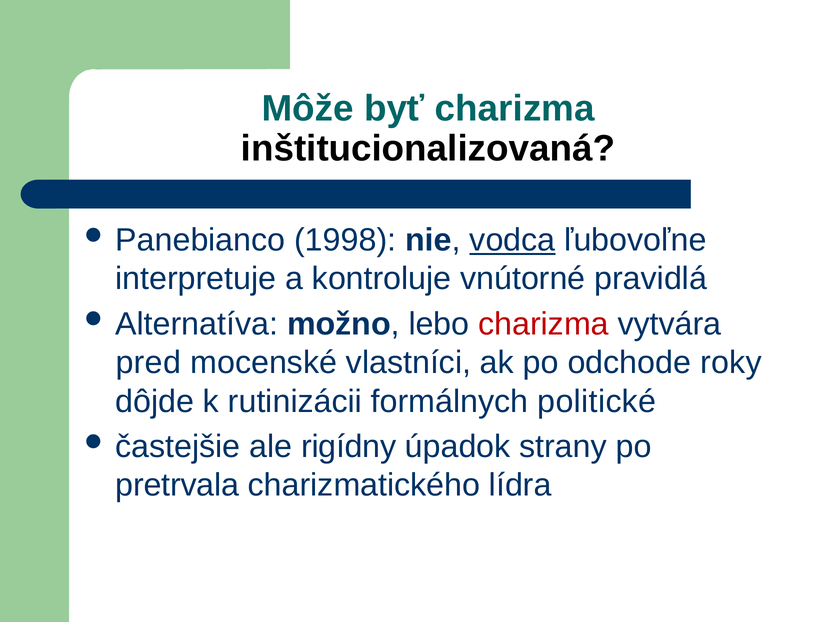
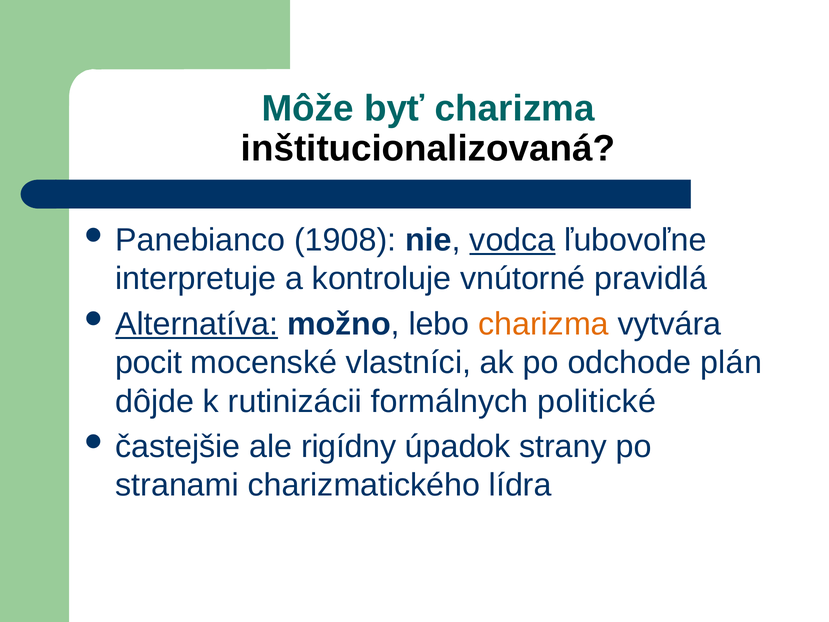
1998: 1998 -> 1908 (345, 240)
Alternatíva underline: none -> present (197, 324)
charizma colour: red -> orange (544, 324)
pred: pred -> pocit (149, 363)
roky: roky -> plán (731, 363)
pretrvala: pretrvala -> stranami (177, 485)
